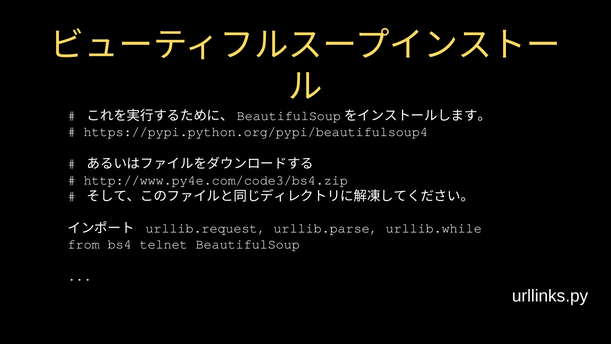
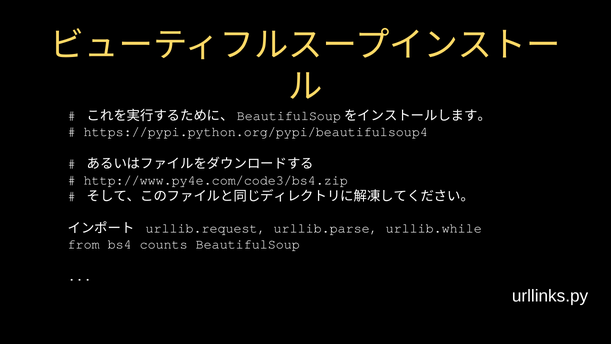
telnet: telnet -> counts (164, 244)
